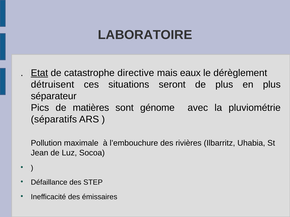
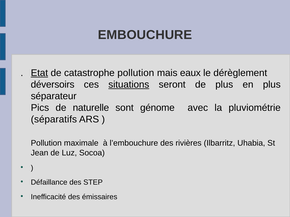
LABORATOIRE: LABORATOIRE -> EMBOUCHURE (145, 35)
catastrophe directive: directive -> pollution (136, 73)
détruisent: détruisent -> déversoirs (53, 85)
situations underline: none -> present (129, 85)
matières: matières -> naturelle (91, 108)
